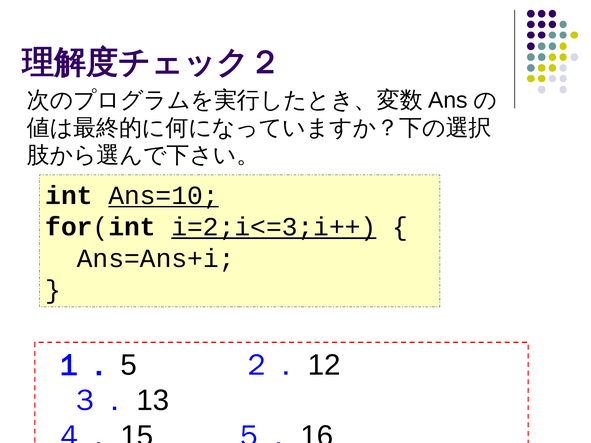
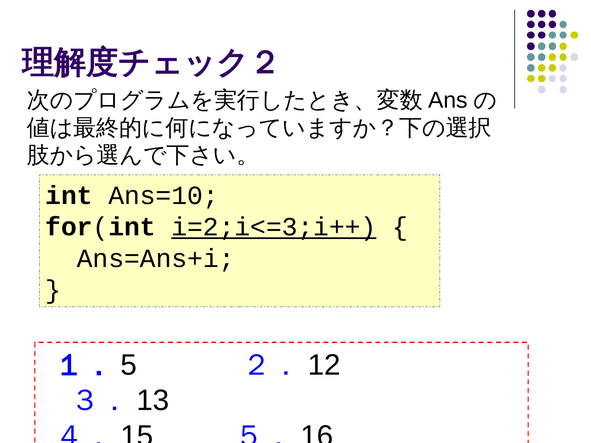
Ans=10 underline: present -> none (164, 196)
